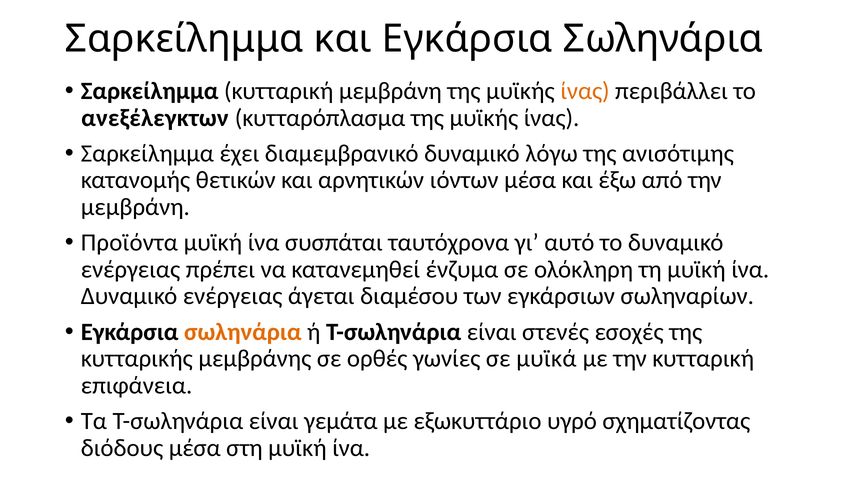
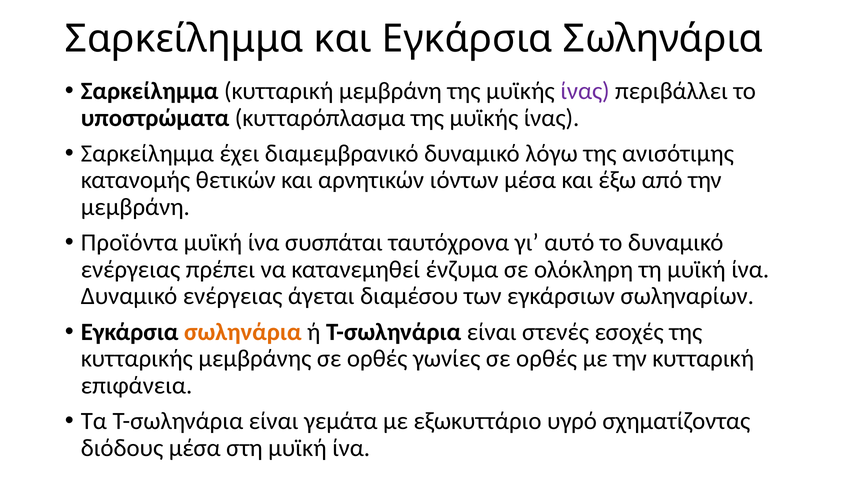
ίνας colour: orange -> purple (585, 91)
ανεξέλεγκτων: ανεξέλεγκτων -> υποστρώματα (155, 118)
γωνίες σε μυϊκά: μυϊκά -> ορθές (547, 358)
